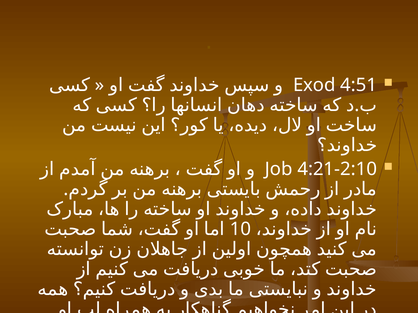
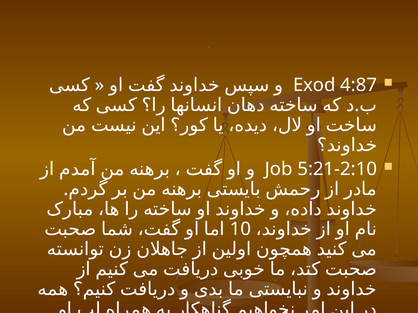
4:51: 4:51 -> 4:87 (359, 85)
4:21-2:10: 4:21-2:10 -> 5:21-2:10 (337, 169)
